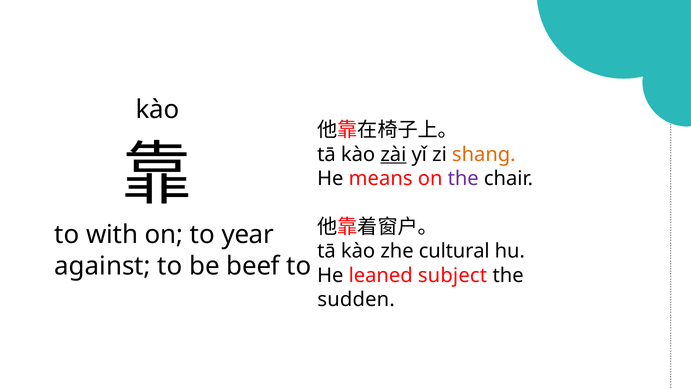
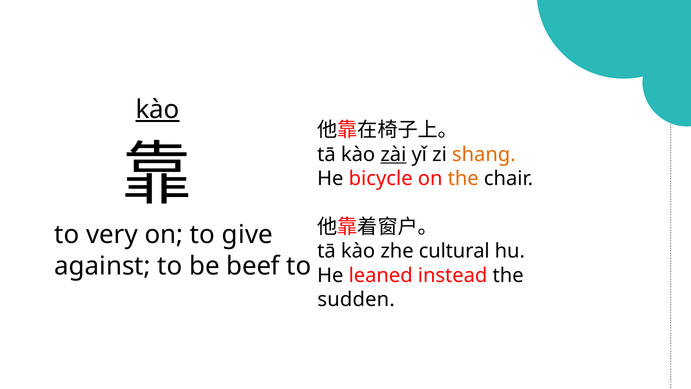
kào underline: none -> present (158, 110)
means: means -> bicycle (381, 179)
the colour: purple -> orange (463, 179)
with: with -> very (112, 235)
year: year -> give (247, 235)
subject: subject -> instead (453, 275)
